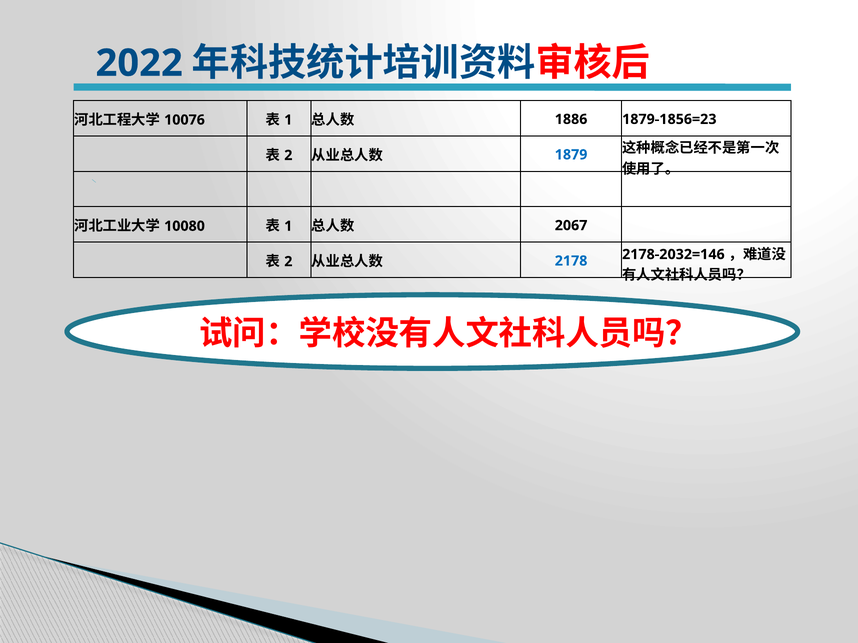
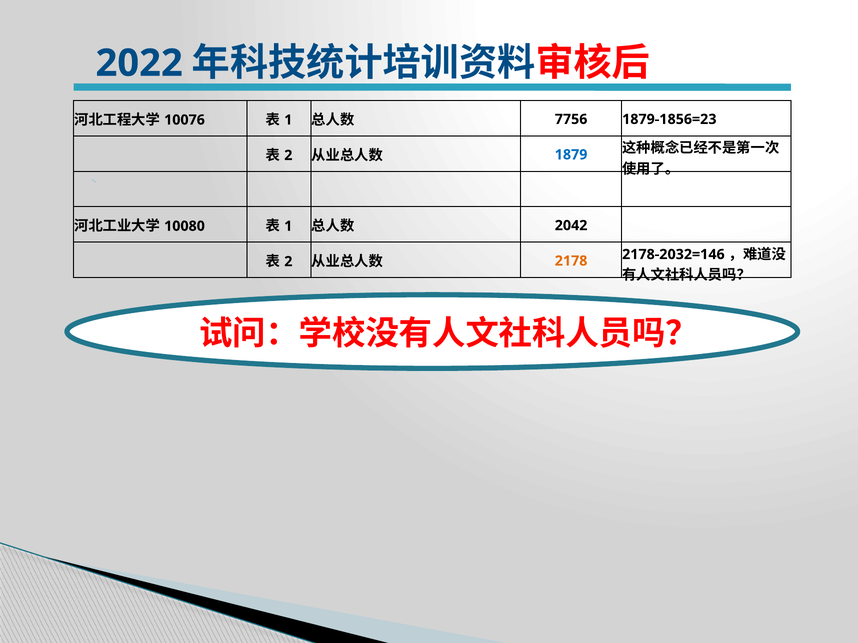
1886: 1886 -> 7756 (571, 119)
2067: 2067 -> 2042 (571, 226)
2178 colour: blue -> orange (571, 261)
